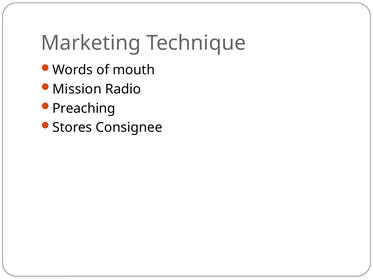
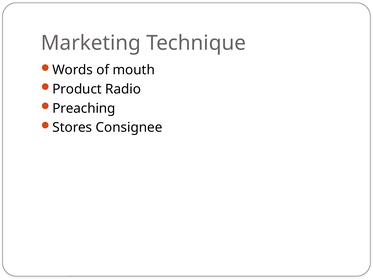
Mission: Mission -> Product (77, 89)
